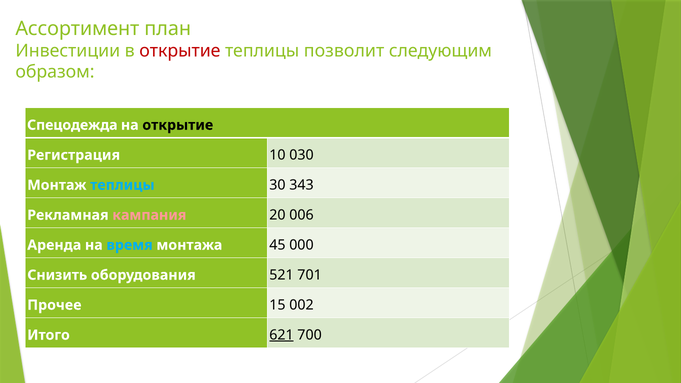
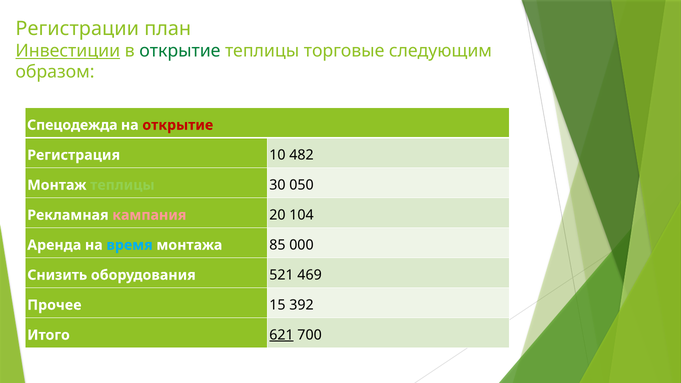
Ассортимент: Ассортимент -> Регистрации (77, 28)
Инвестиции underline: none -> present (68, 51)
открытие colour: red -> green (180, 51)
позволит: позволит -> торговые (344, 51)
открытие colour: black -> red (178, 125)
030: 030 -> 482 (301, 155)
теплицы colour: light blue -> light green (122, 185)
343: 343 -> 050 (301, 185)
006: 006 -> 104 (301, 215)
45: 45 -> 85 (277, 245)
701: 701 -> 469 (310, 275)
002: 002 -> 392 (301, 305)
